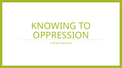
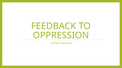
KNOWING: KNOWING -> FEEDBACK (54, 26)
